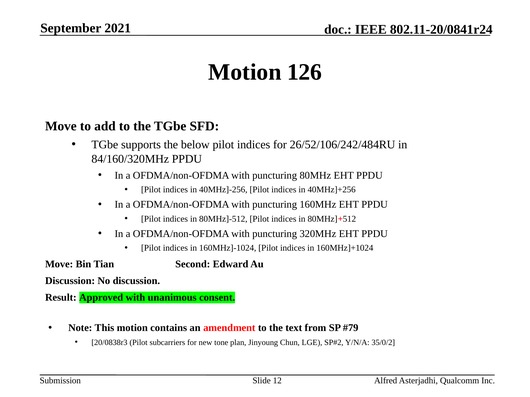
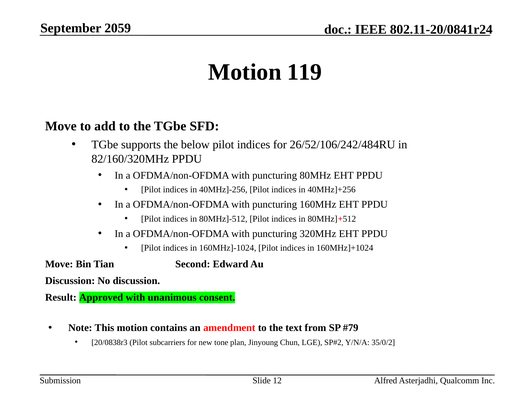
2021: 2021 -> 2059 (118, 28)
126: 126 -> 119 (305, 72)
84/160/320MHz: 84/160/320MHz -> 82/160/320MHz (130, 159)
